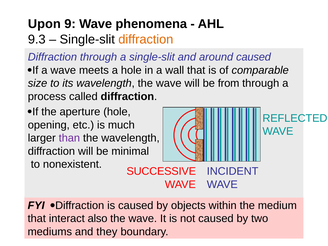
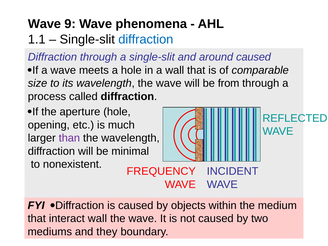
Upon: Upon -> Wave (44, 24)
9.3: 9.3 -> 1.1 (37, 39)
diffraction colour: orange -> blue (146, 39)
SUCCESSIVE: SUCCESSIVE -> FREQUENCY (161, 171)
interact also: also -> wall (97, 219)
